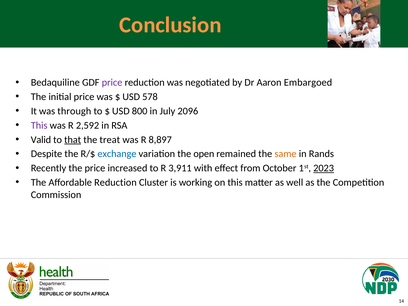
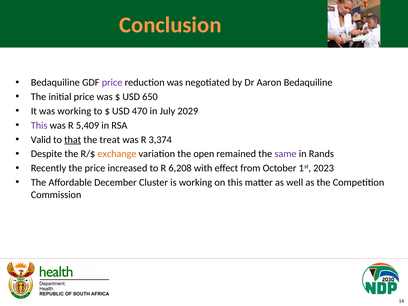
Aaron Embargoed: Embargoed -> Bedaquiline (308, 83)
578: 578 -> 650 (150, 97)
was through: through -> working (74, 111)
800: 800 -> 470 (140, 111)
2096: 2096 -> 2029 (188, 111)
2,592: 2,592 -> 5,409 (88, 125)
8,897: 8,897 -> 3,374 (160, 140)
exchange colour: blue -> orange (117, 154)
same colour: orange -> purple (286, 154)
3,911: 3,911 -> 6,208 (180, 168)
2023 underline: present -> none (324, 168)
Affordable Reduction: Reduction -> December (116, 182)
